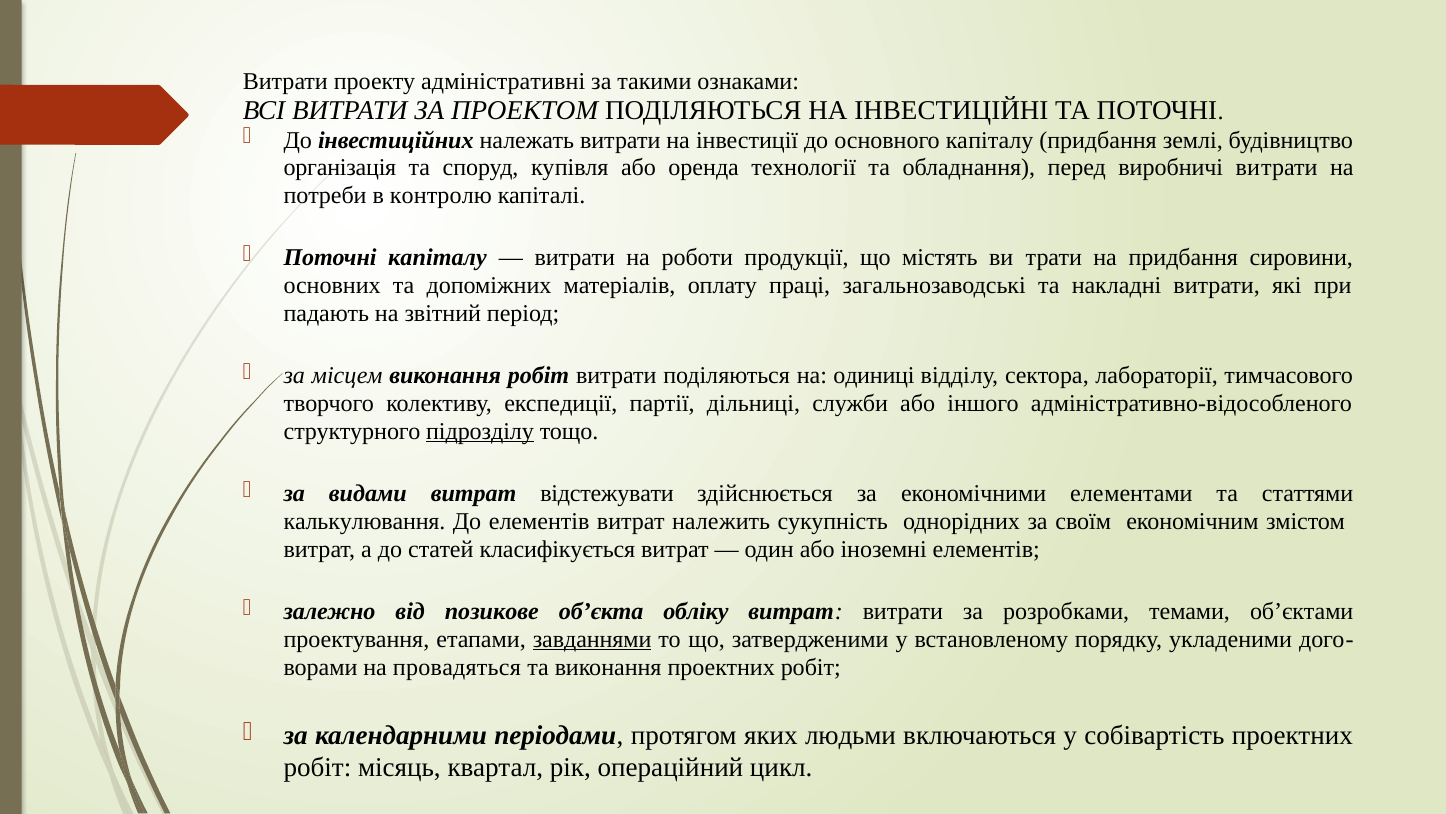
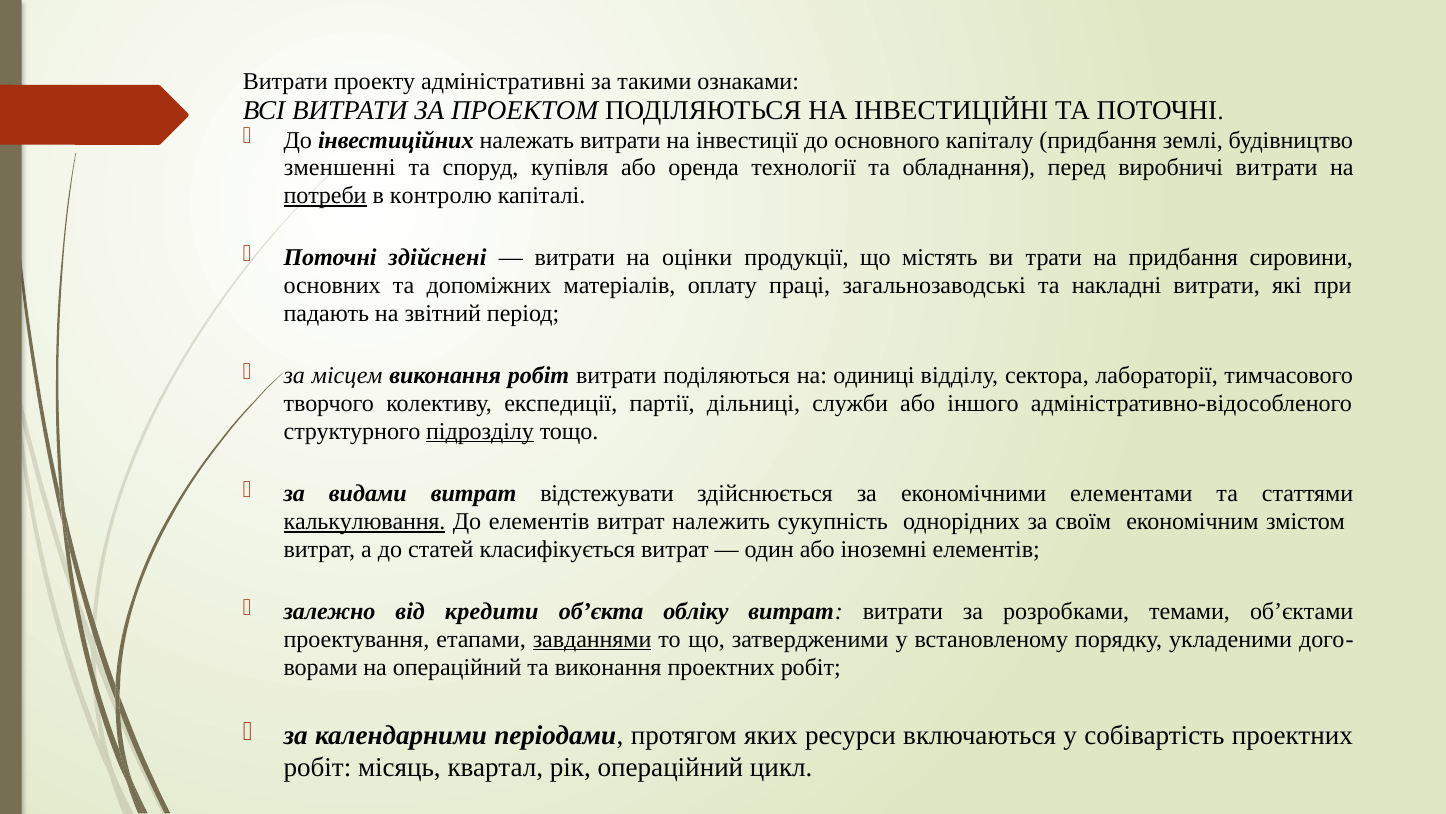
організація: організація -> зменшенні (340, 168)
потреби underline: none -> present (325, 195)
капіталу: капіталу -> здійснені (437, 258)
роботи: роботи -> оцінки (697, 258)
калькулювання underline: none -> present (365, 521)
позикове: позикове -> кредити (492, 611)
на провадяться: провадяться -> операційний (457, 667)
людьми: людьми -> ресурси (850, 735)
